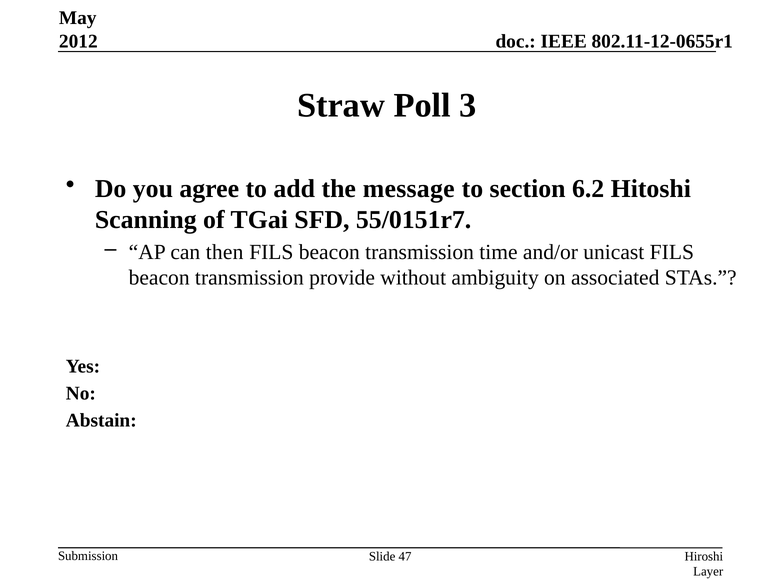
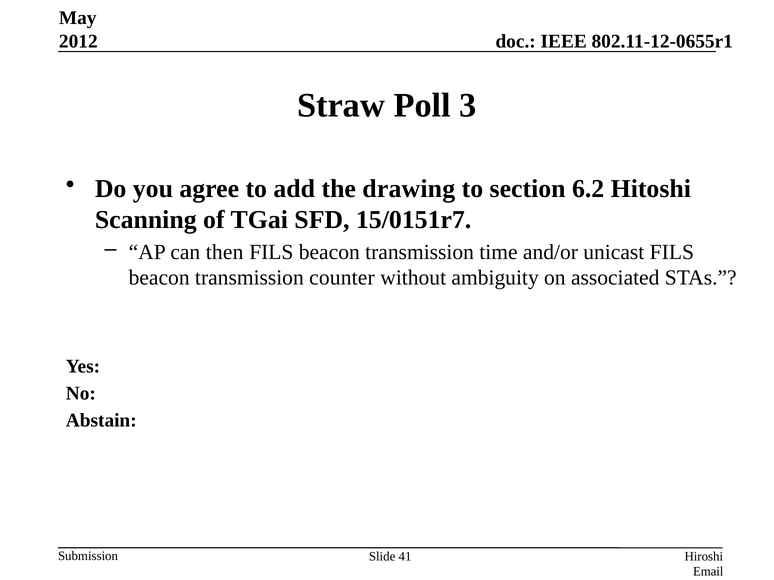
message: message -> drawing (409, 189)
55/0151r7: 55/0151r7 -> 15/0151r7 (414, 220)
provide: provide -> counter (342, 278)
47: 47 -> 41 (405, 557)
Layer: Layer -> Email (708, 572)
